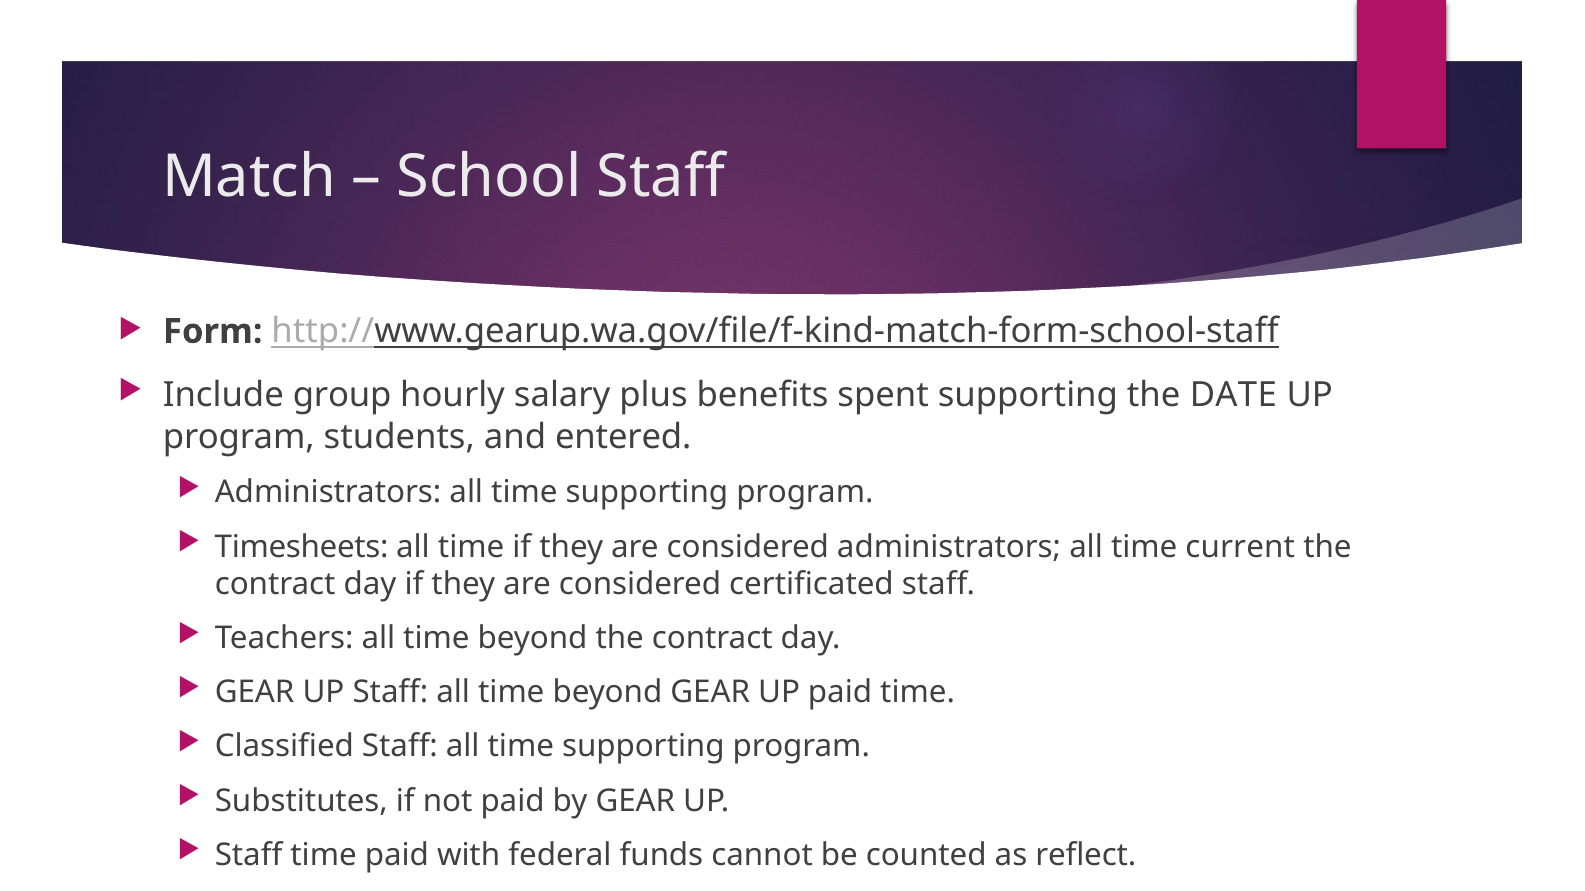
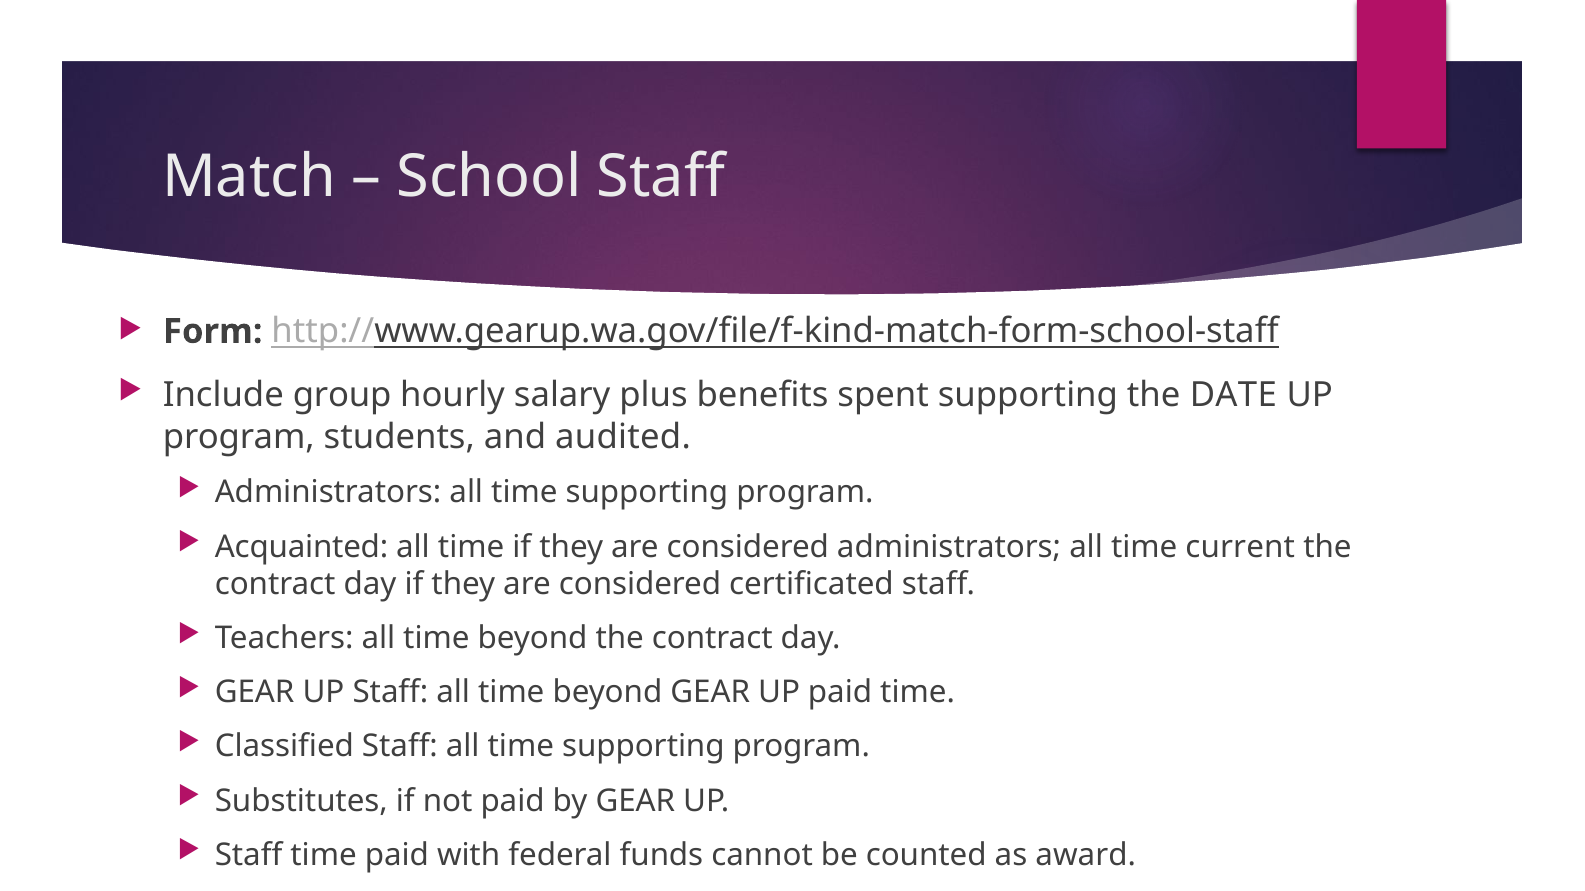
entered: entered -> audited (623, 437)
Timesheets: Timesheets -> Acquainted (302, 547)
reflect: reflect -> award (1086, 855)
